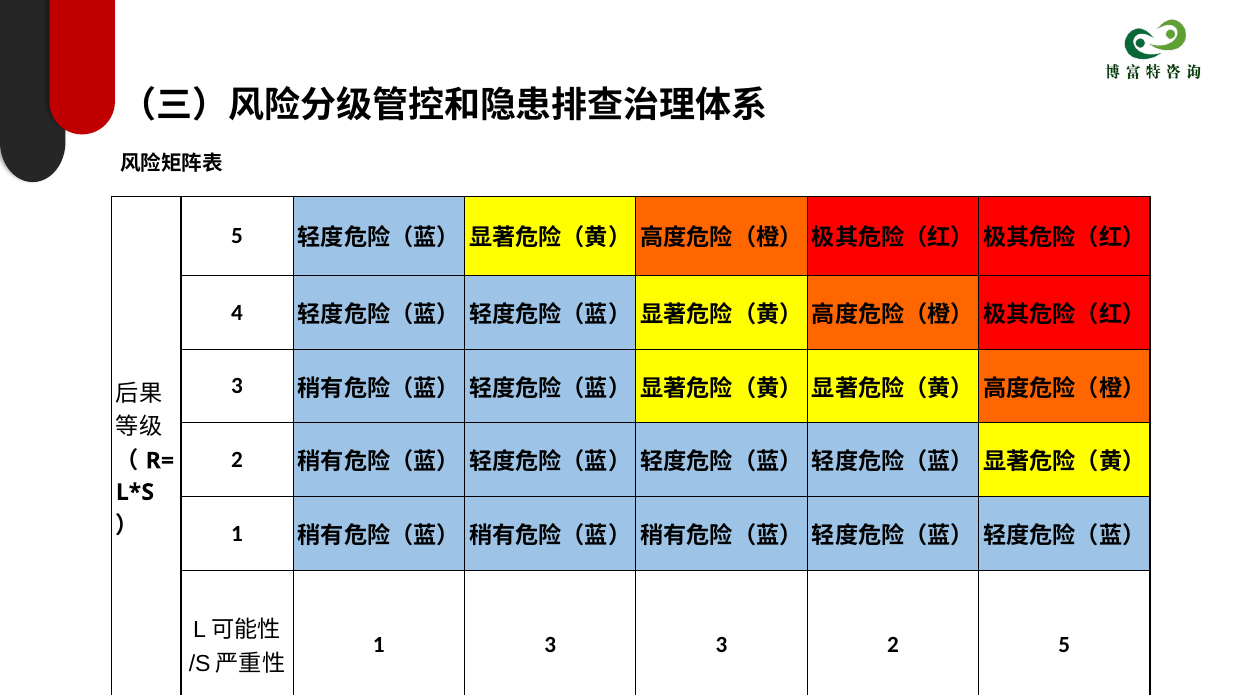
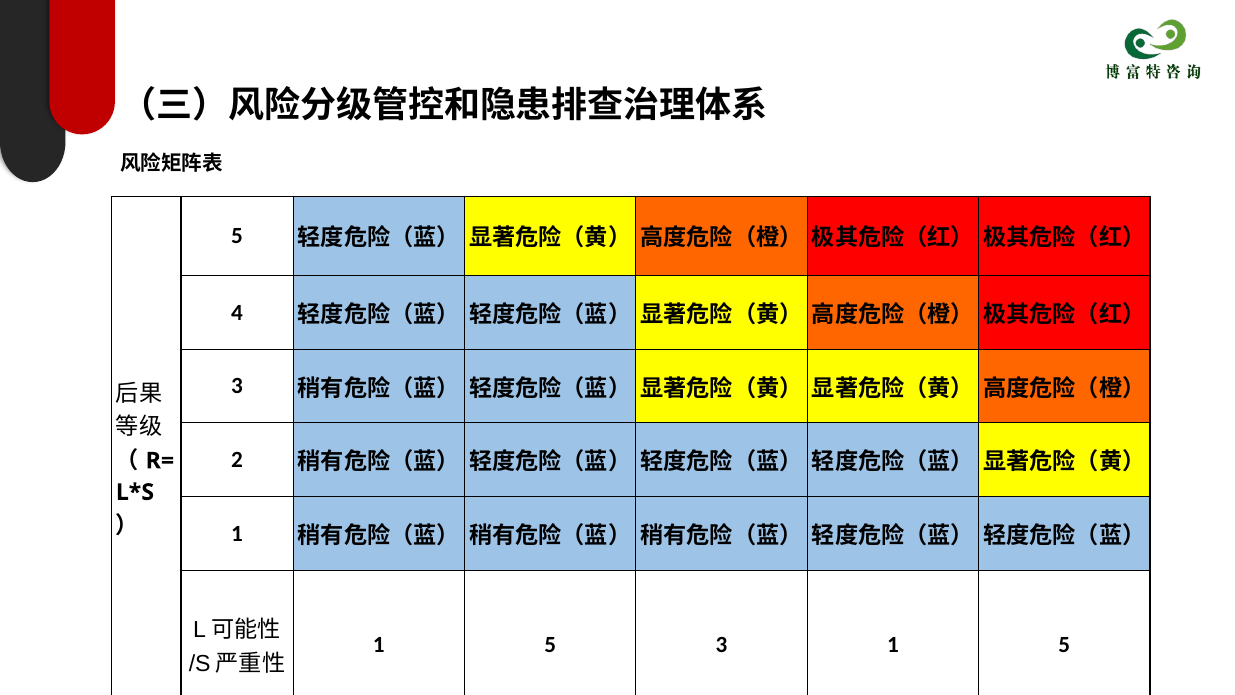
3: 3 -> 5 (550, 644)
3 2: 2 -> 1 (893, 644)
